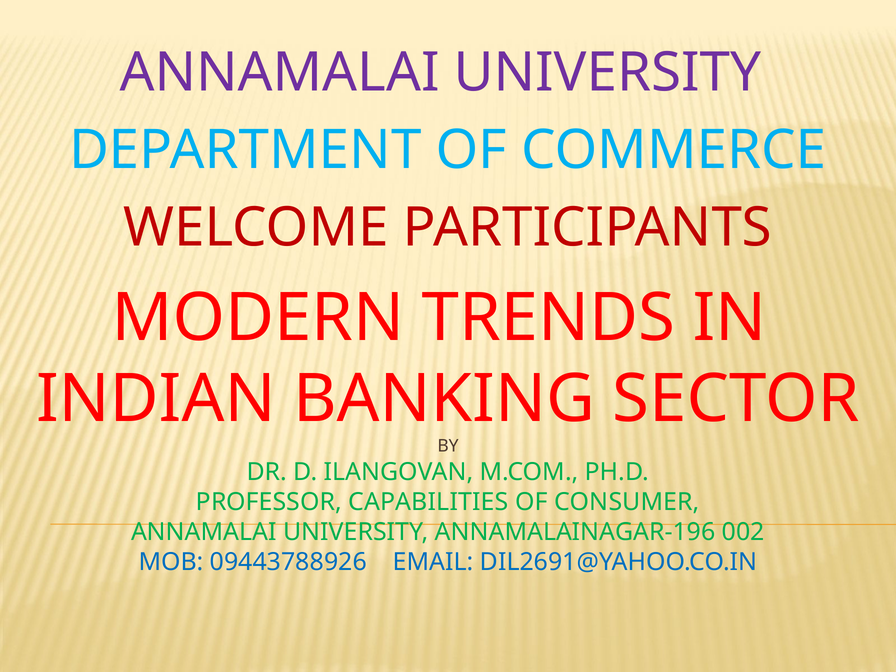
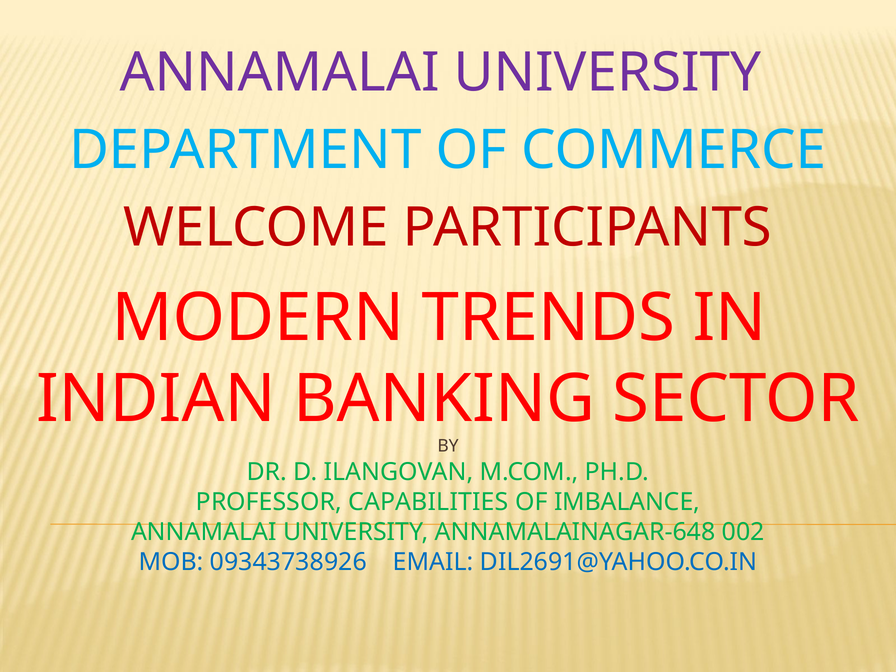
CONSUMER: CONSUMER -> IMBALANCE (627, 502)
ANNAMALAINAGAR-196: ANNAMALAINAGAR-196 -> ANNAMALAINAGAR-648 (575, 532)
09443788926: 09443788926 -> 09343738926 (288, 562)
